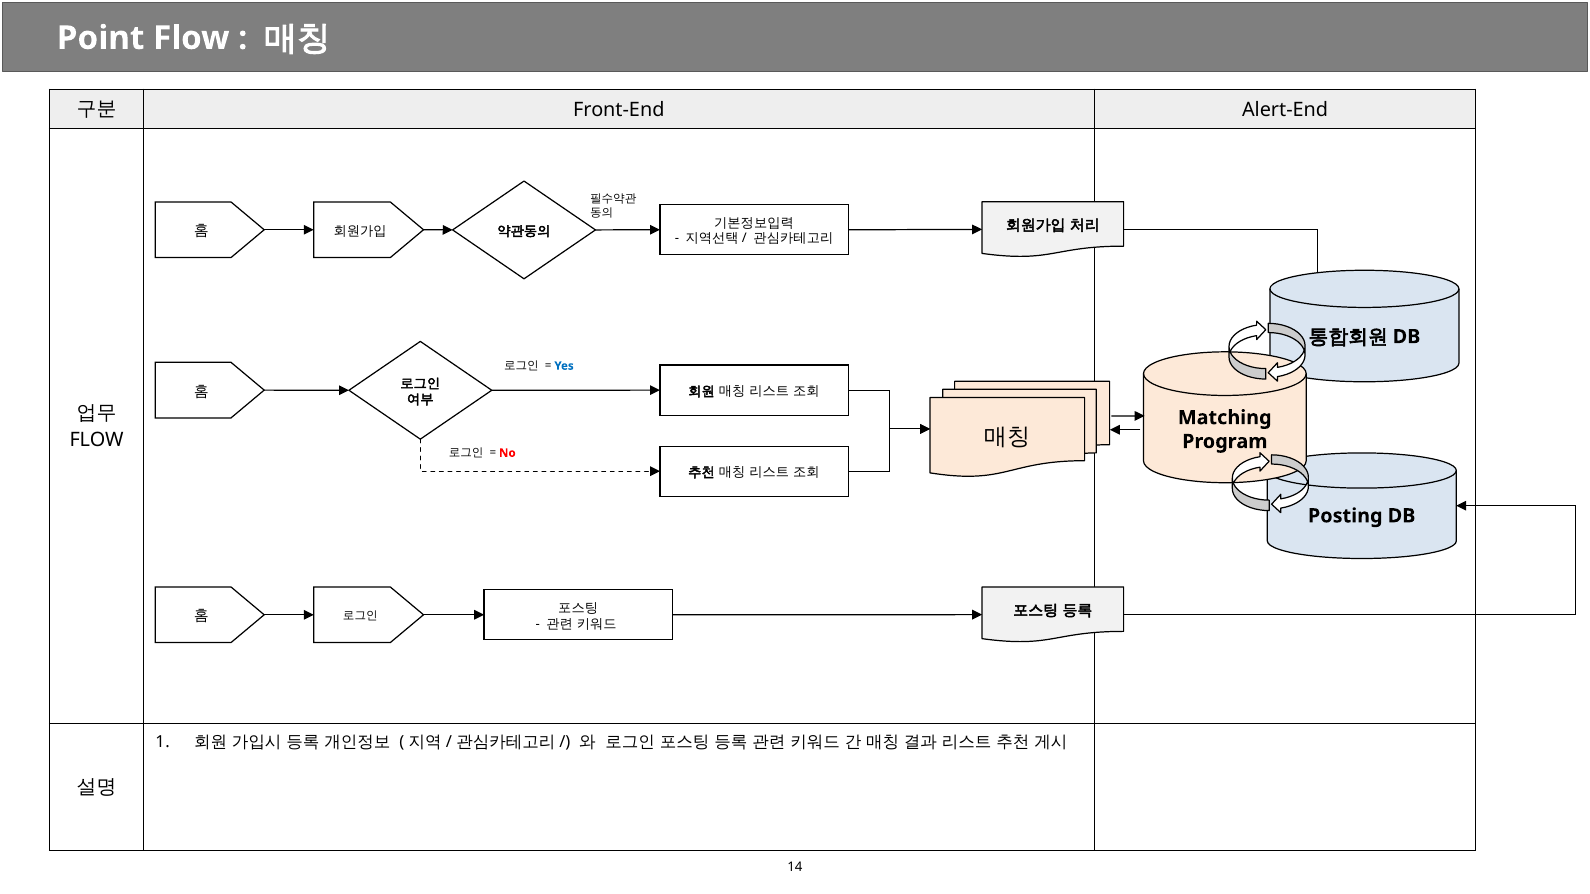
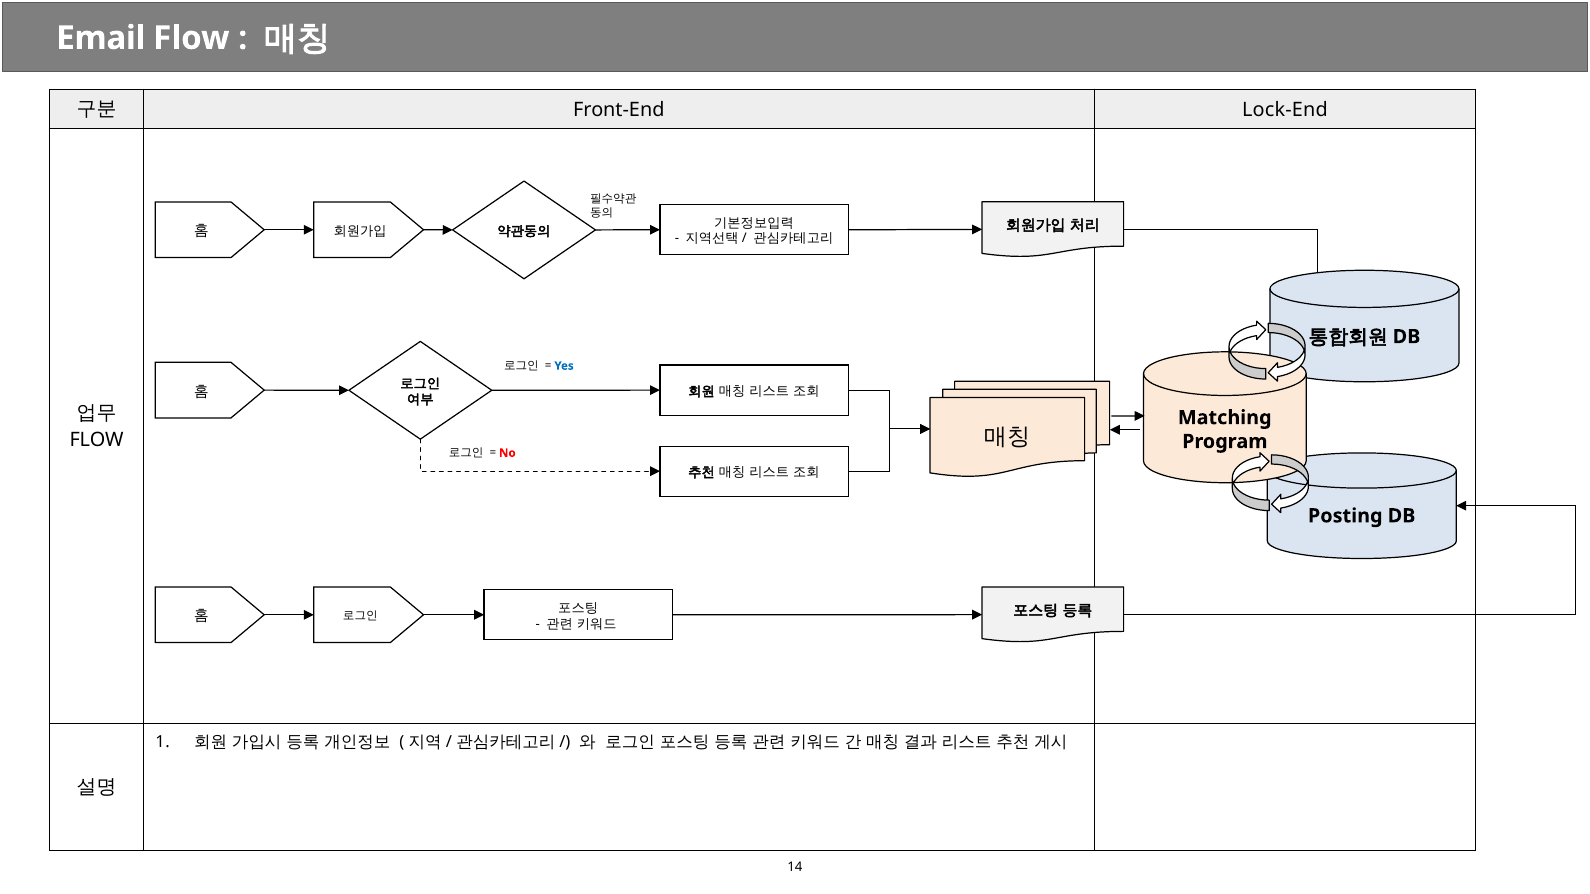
Point: Point -> Email (101, 38)
Alert-End: Alert-End -> Lock-End (1285, 110)
